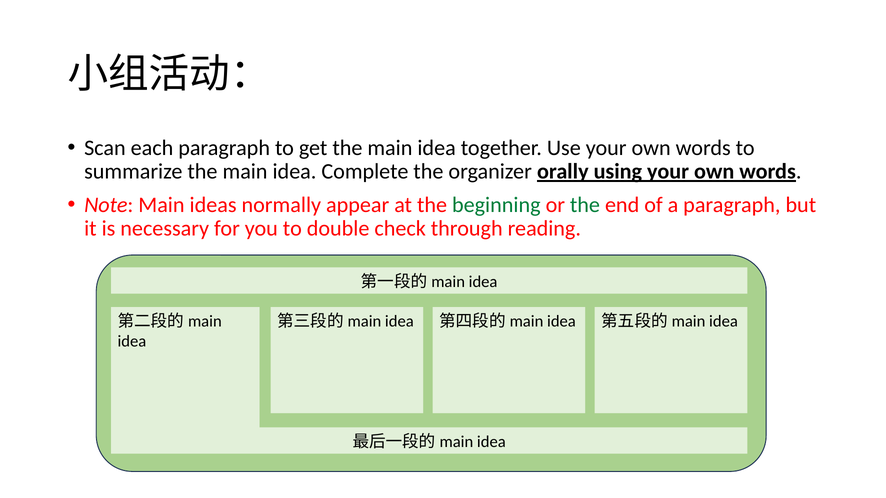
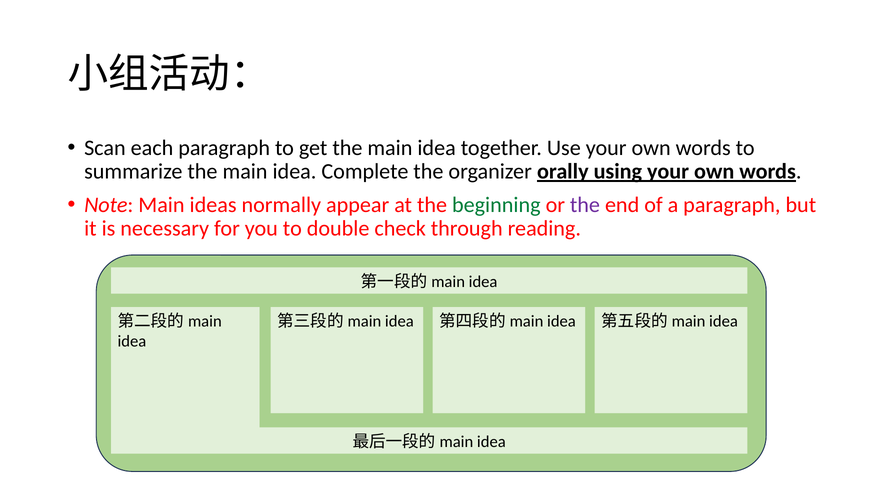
the colour: green -> purple (585, 205)
